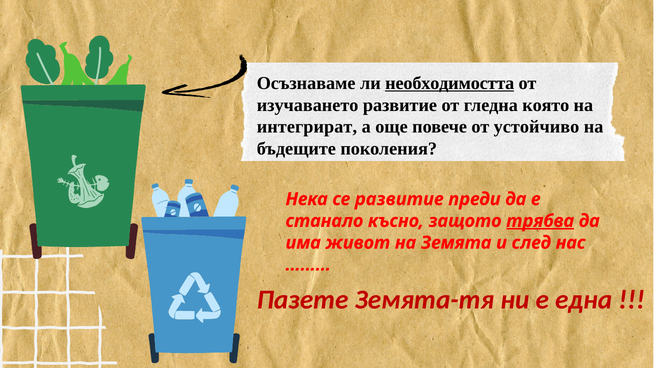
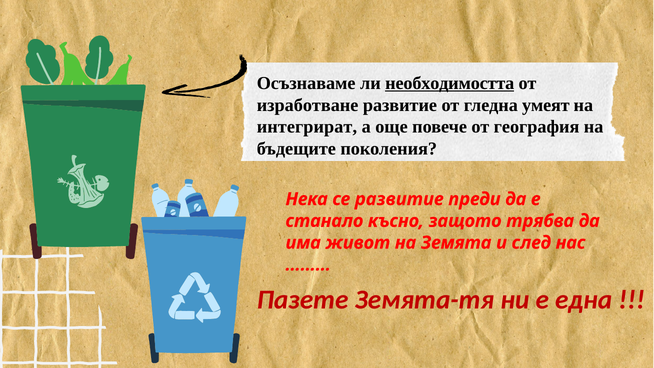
изучаването: изучаването -> изработване (308, 105)
която: която -> умеят (546, 105)
устойчиво: устойчиво -> география (537, 127)
трябва underline: present -> none (540, 221)
